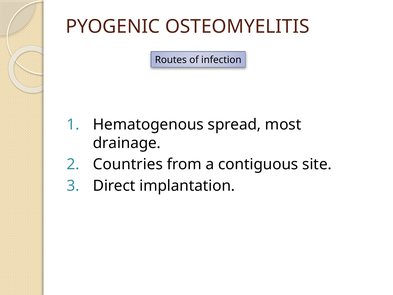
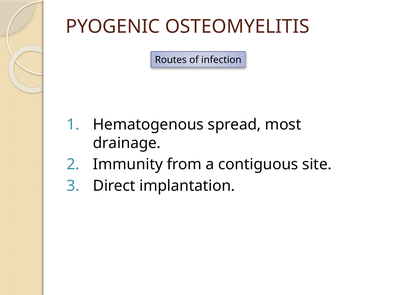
Countries: Countries -> Immunity (128, 164)
